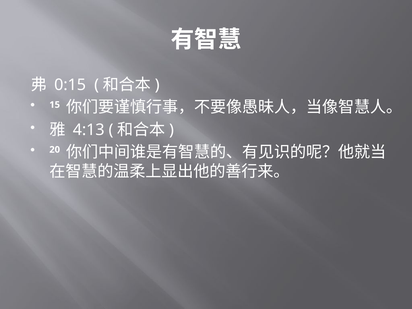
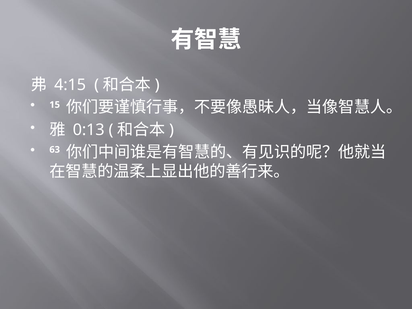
0:15: 0:15 -> 4:15 (70, 85)
4:13: 4:13 -> 0:13 (89, 130)
20: 20 -> 63 (55, 150)
